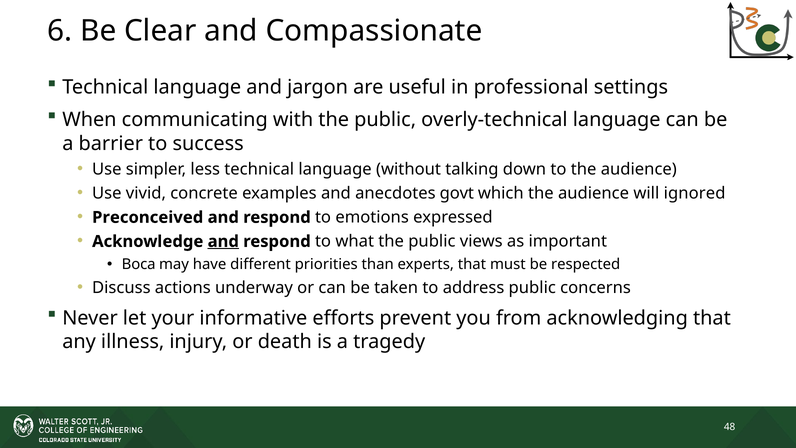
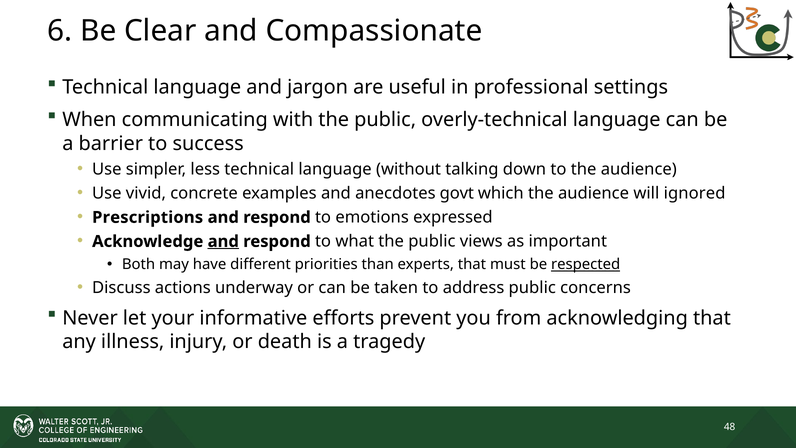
Preconceived: Preconceived -> Prescriptions (148, 217)
Boca: Boca -> Both (139, 264)
respected underline: none -> present (586, 264)
